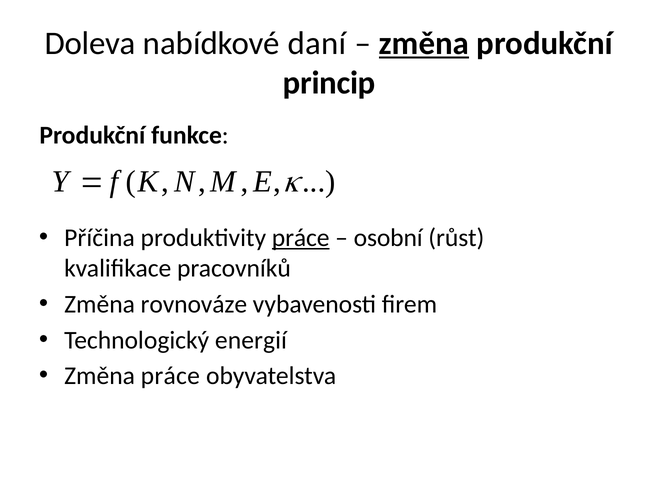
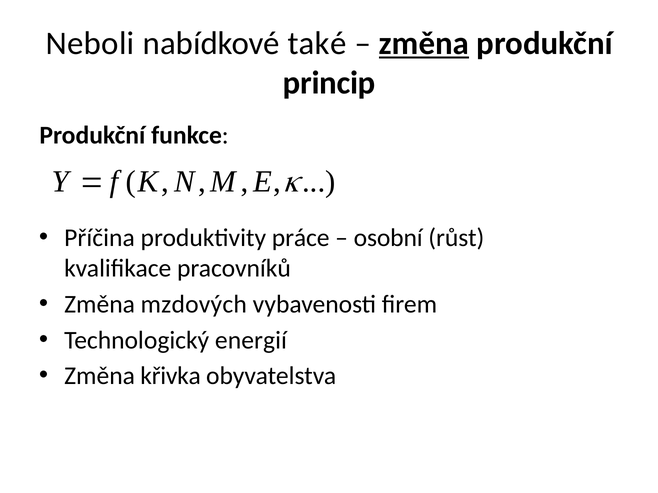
Doleva: Doleva -> Neboli (90, 43)
daní: daní -> také (317, 43)
práce underline: present -> none (301, 238)
rovnováze: rovnováze -> mzdových (194, 305)
Změna práce: práce -> křivka (171, 376)
